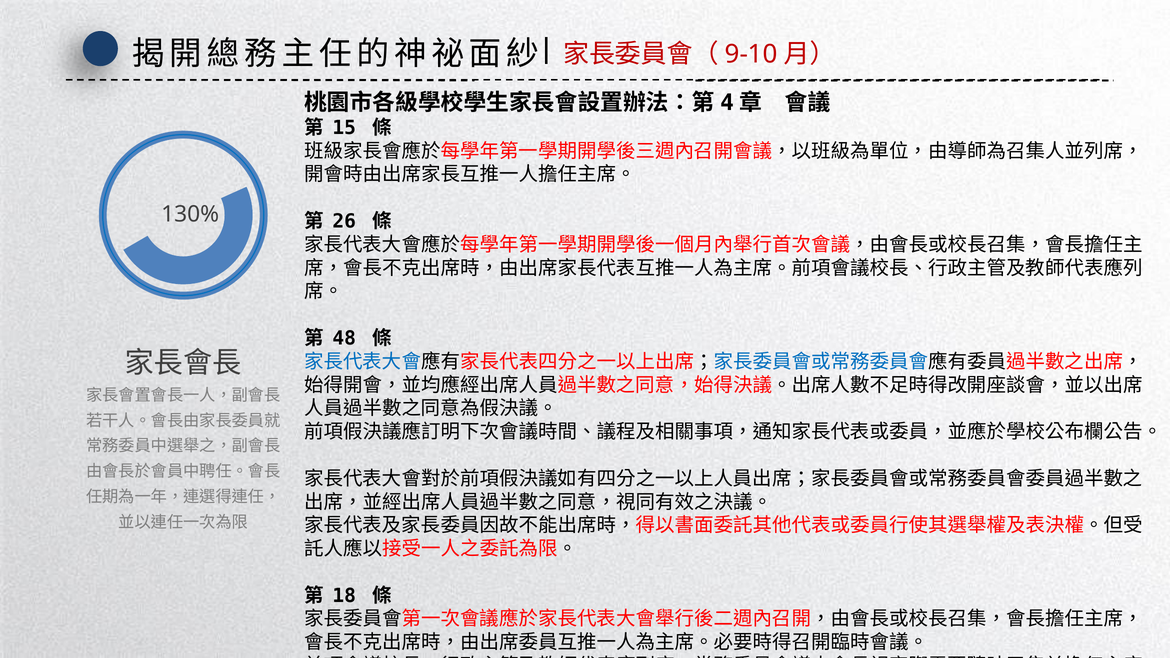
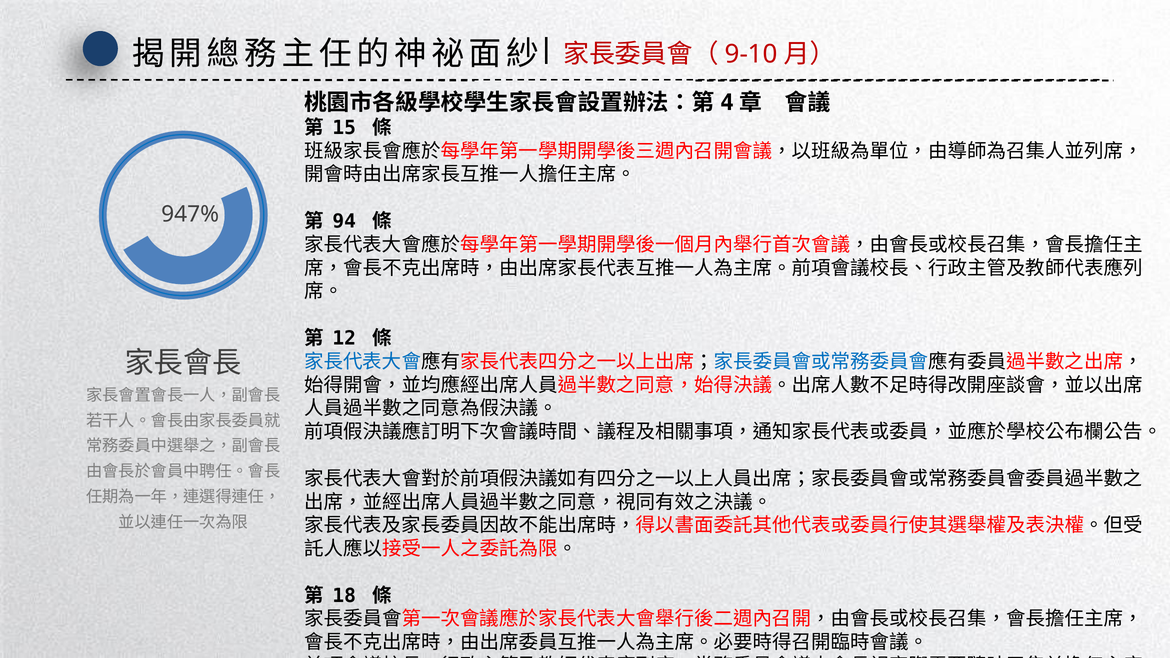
130%: 130% -> 947% (190, 214)
26: 26 -> 94 (344, 221)
48: 48 -> 12 (344, 338)
